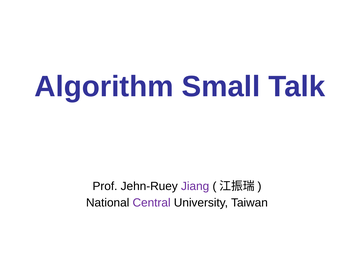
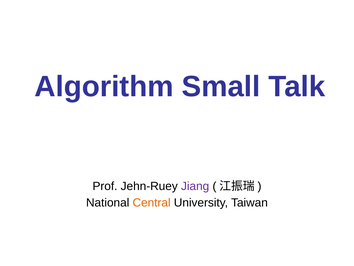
Central colour: purple -> orange (152, 202)
